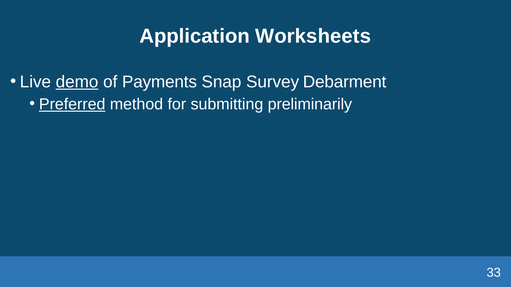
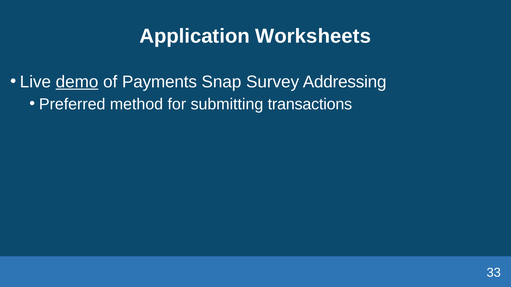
Debarment: Debarment -> Addressing (345, 82)
Preferred underline: present -> none (72, 104)
preliminarily: preliminarily -> transactions (310, 104)
